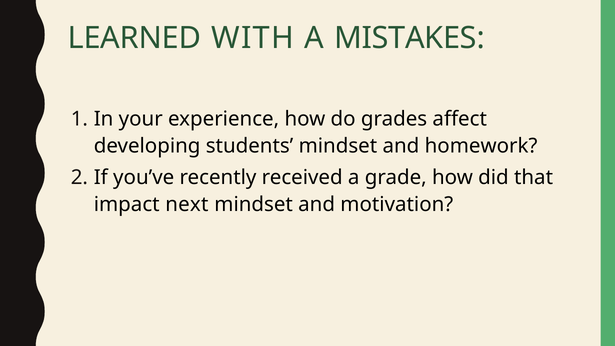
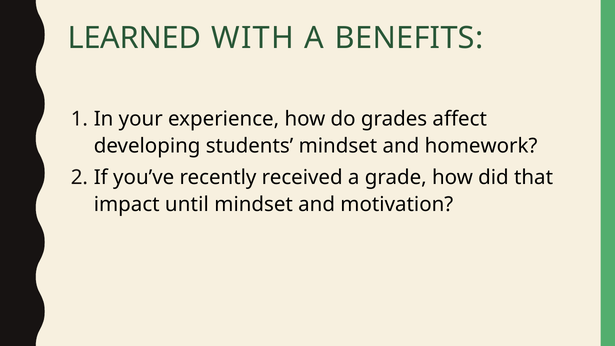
MISTAKES: MISTAKES -> BENEFITS (409, 38)
next: next -> until (187, 204)
